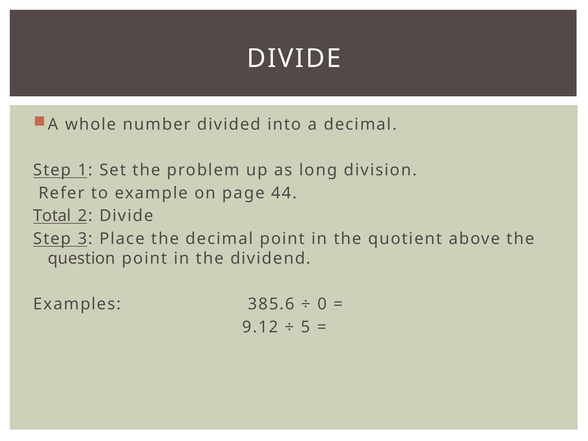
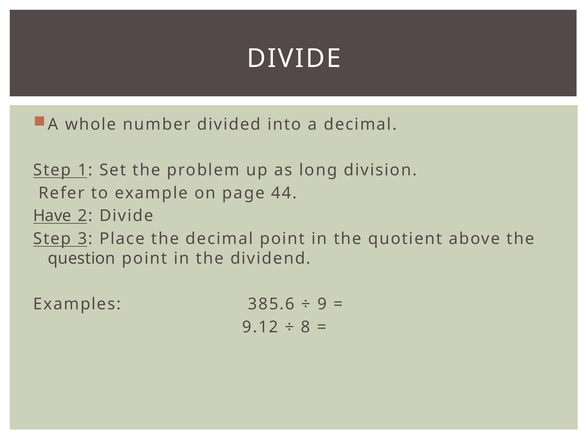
Total: Total -> Have (52, 216)
0: 0 -> 9 (322, 304)
5: 5 -> 8 (306, 327)
